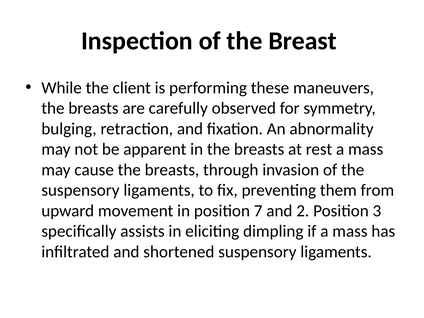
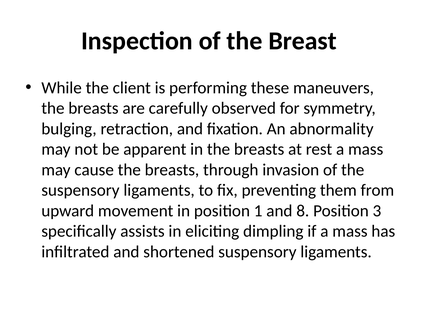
7: 7 -> 1 (258, 211)
2: 2 -> 8 (303, 211)
